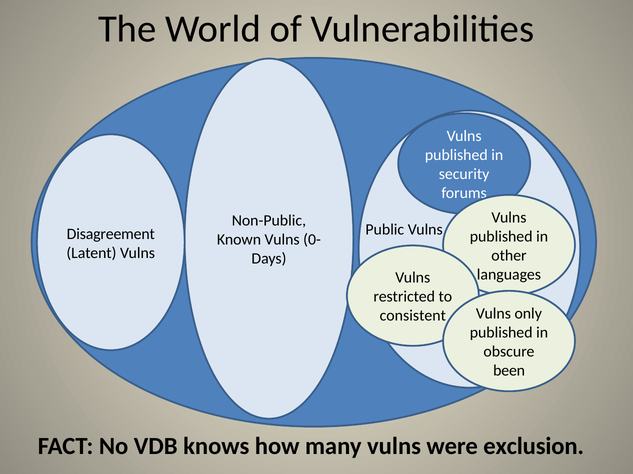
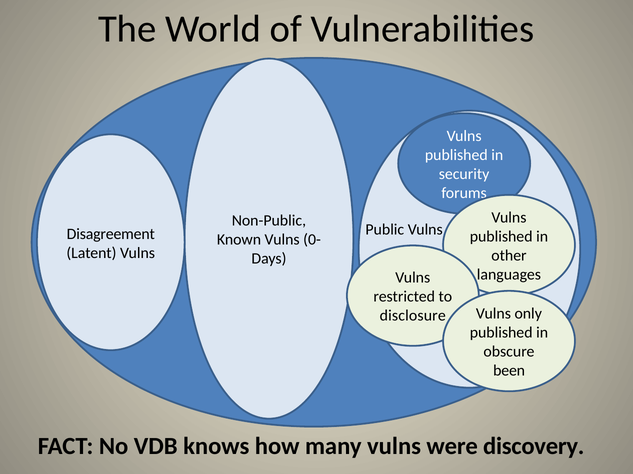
consistent: consistent -> disclosure (413, 316)
exclusion: exclusion -> discovery (534, 447)
